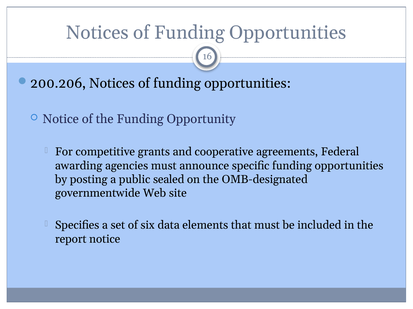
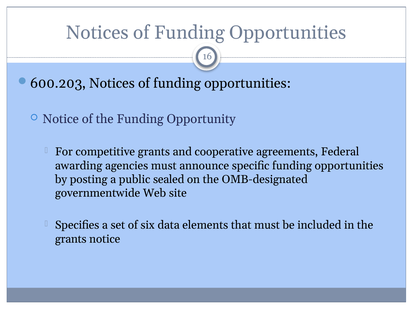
200.206: 200.206 -> 600.203 (58, 84)
report: report -> grants (71, 240)
